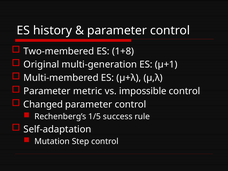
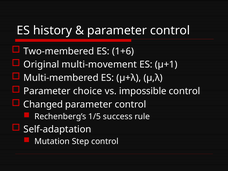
1+8: 1+8 -> 1+6 (123, 51)
multi-generation: multi-generation -> multi-movement (99, 65)
metric: metric -> choice (88, 91)
